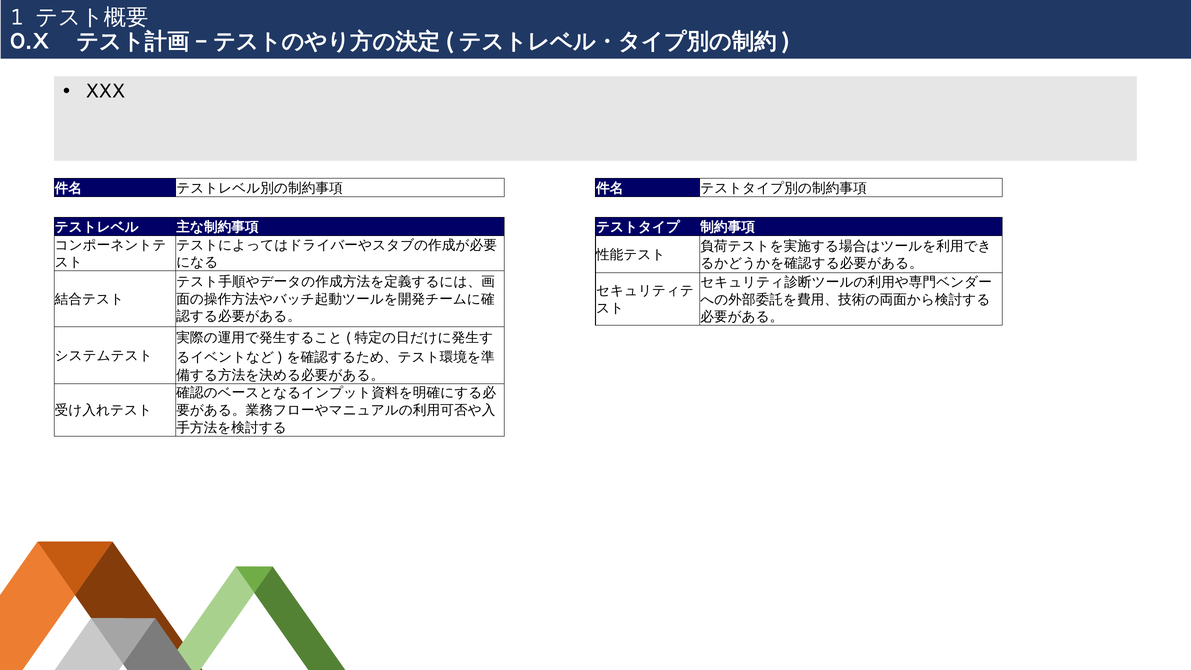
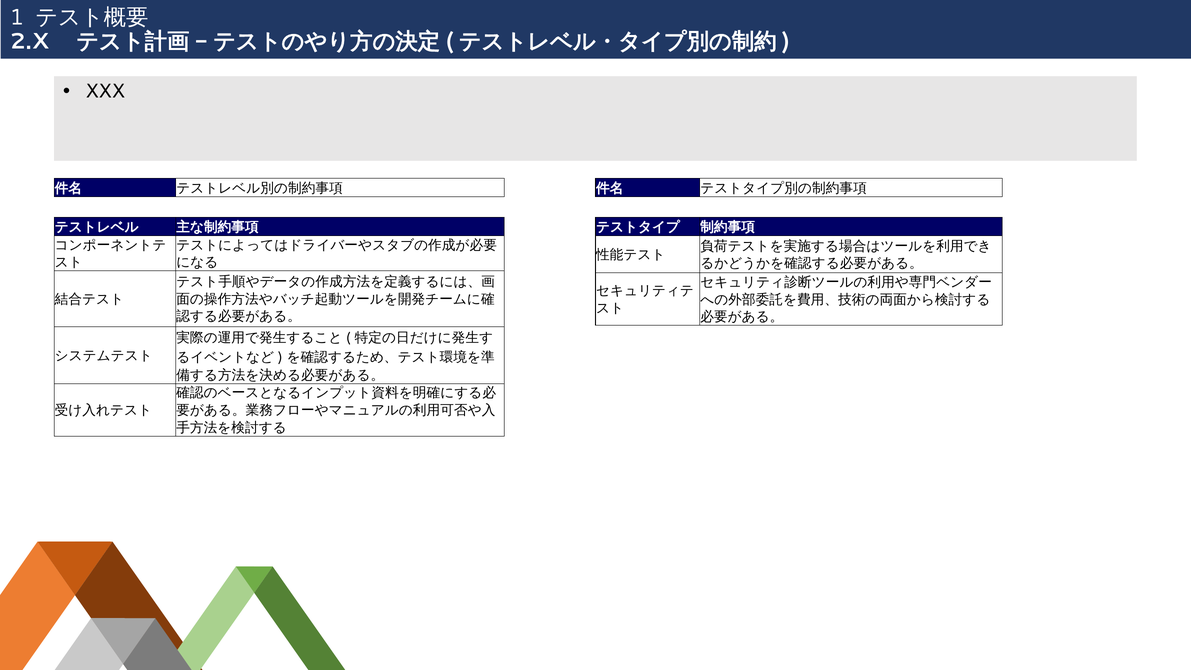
0.X: 0.X -> 2.X (29, 41)
